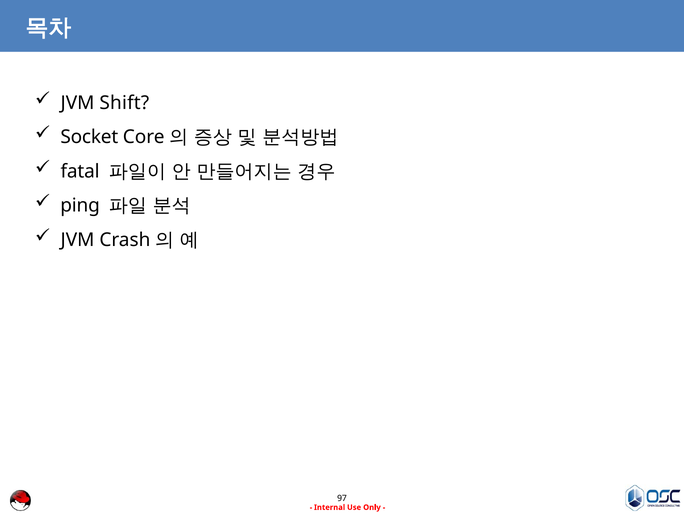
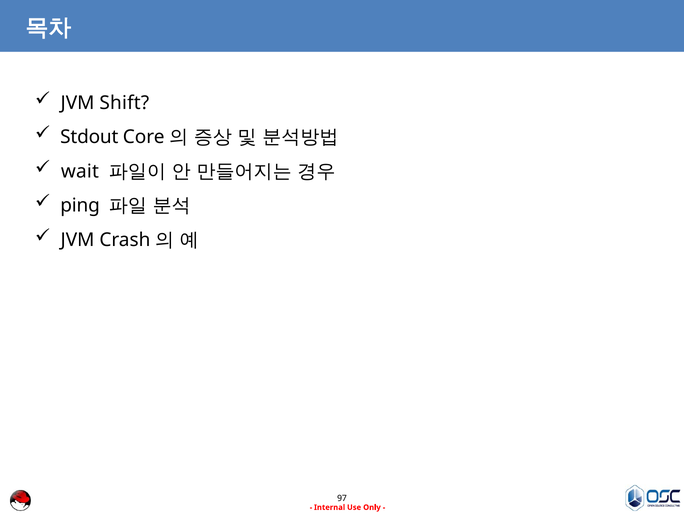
Socket: Socket -> Stdout (89, 137)
fatal: fatal -> wait (80, 171)
